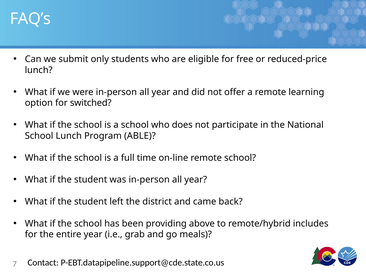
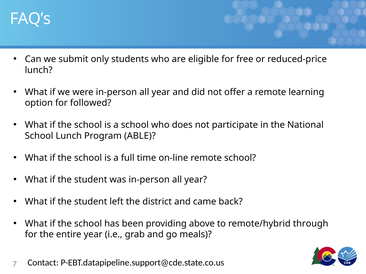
switched: switched -> followed (91, 103)
includes: includes -> through (311, 224)
